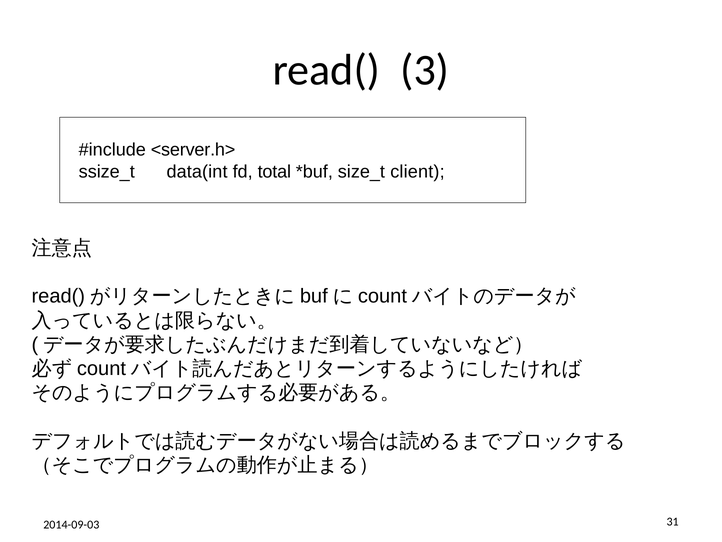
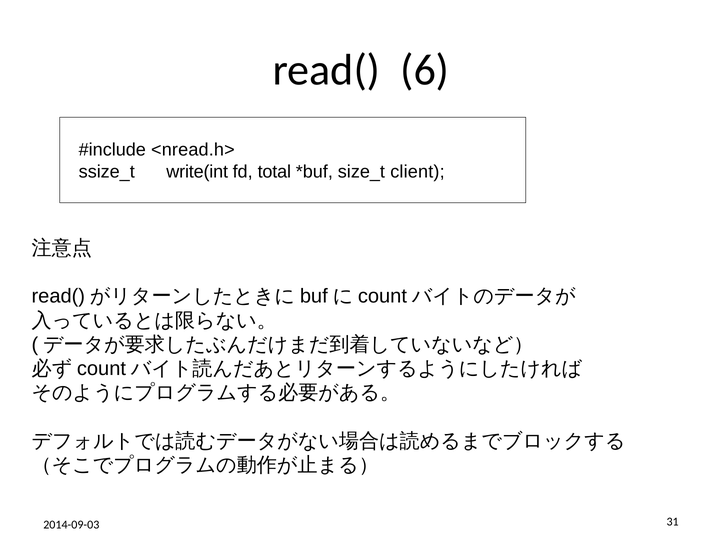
3: 3 -> 6 (425, 70)
<server.h>: <server.h> -> <nread.h> (193, 150)
data(int: data(int -> write(int (197, 172)
